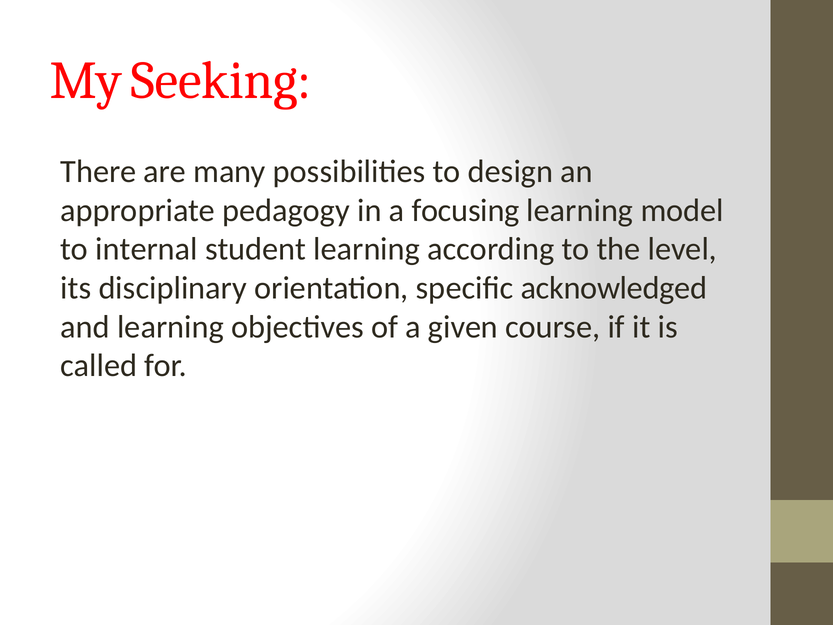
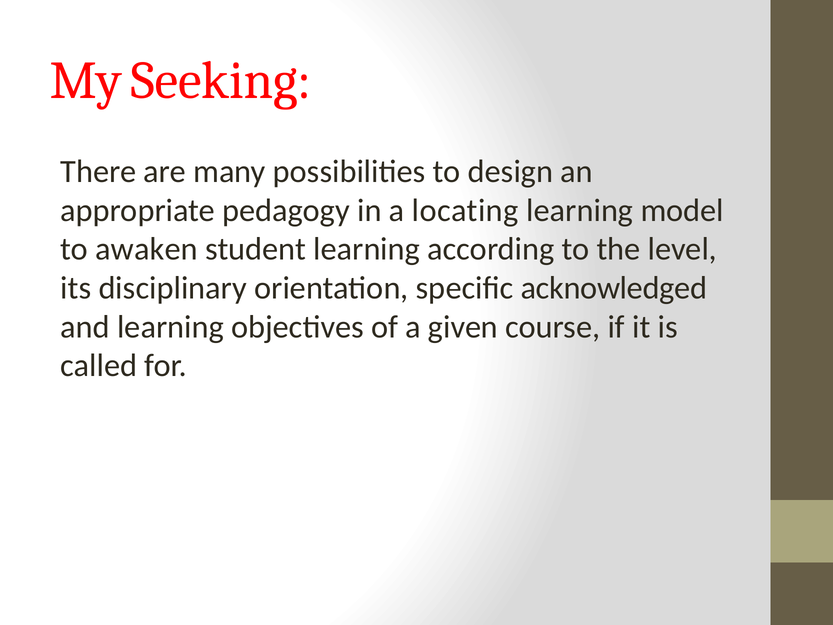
focusing: focusing -> locating (465, 210)
internal: internal -> awaken (147, 249)
